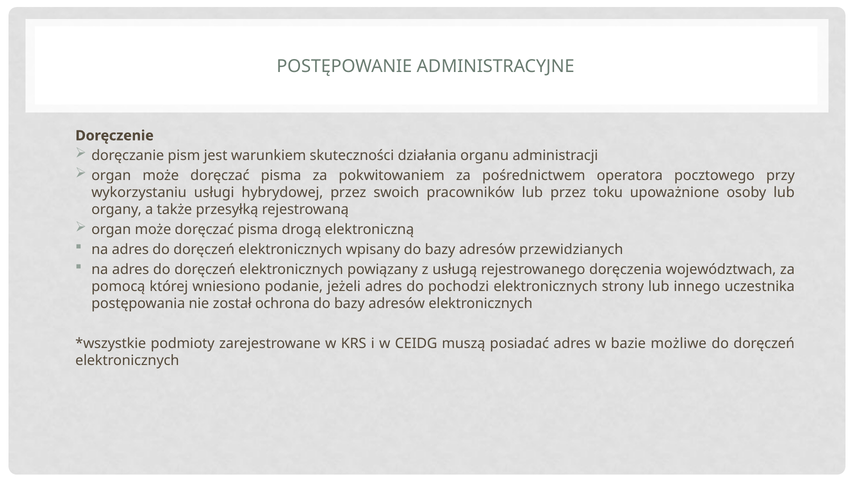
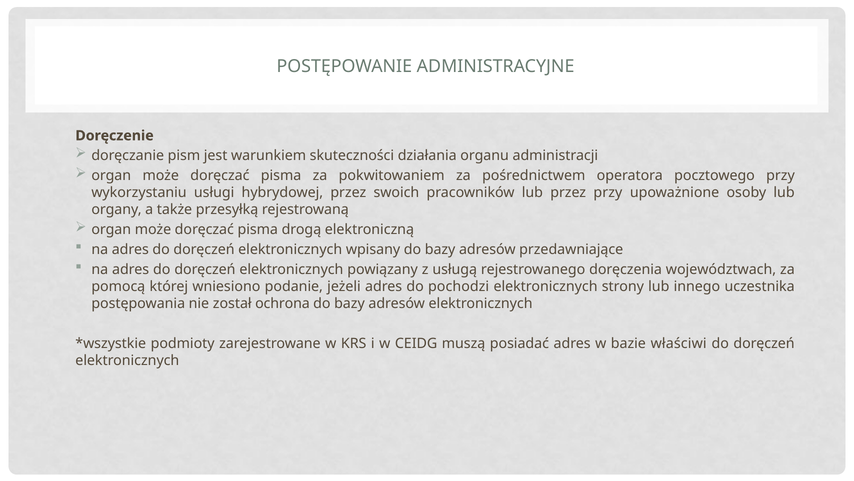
przez toku: toku -> przy (608, 192)
przewidzianych: przewidzianych -> przedawniające (571, 249)
możliwe: możliwe -> właściwi (679, 343)
